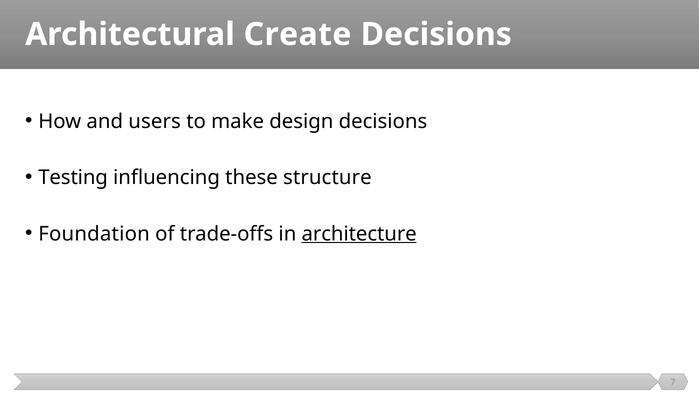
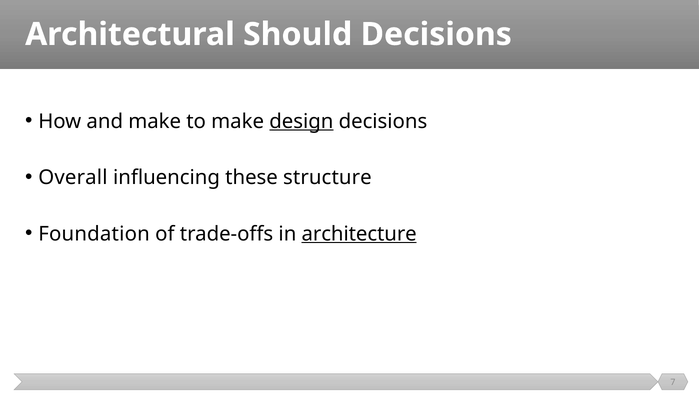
Create: Create -> Should (298, 34)
and users: users -> make (155, 121)
design underline: none -> present (301, 121)
Testing: Testing -> Overall (73, 178)
